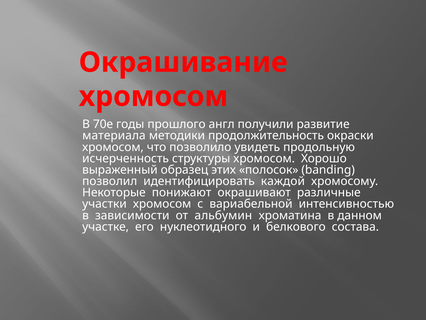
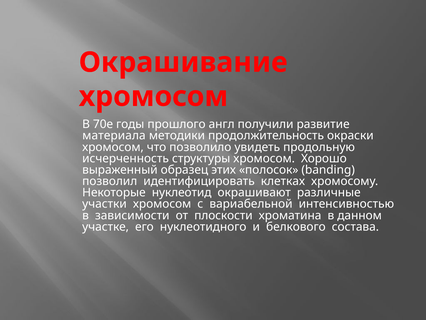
каждой: каждой -> клетках (283, 181)
понижают: понижают -> нуклеотид (182, 192)
альбумин: альбумин -> плоскости (223, 215)
